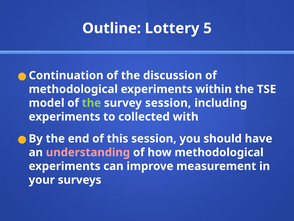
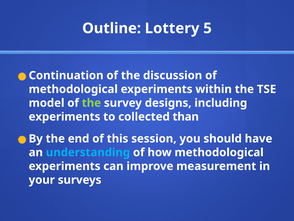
survey session: session -> designs (168, 103)
with: with -> than (186, 116)
understanding colour: pink -> light blue (88, 152)
